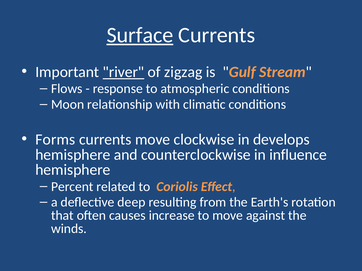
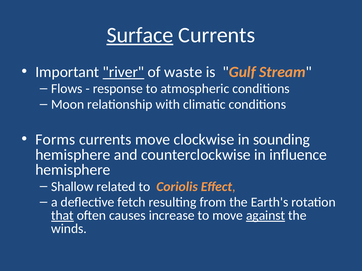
zigzag: zigzag -> waste (183, 72)
develops: develops -> sounding (281, 140)
Percent: Percent -> Shallow (72, 187)
deep: deep -> fetch (132, 203)
that underline: none -> present (62, 216)
against underline: none -> present (266, 216)
